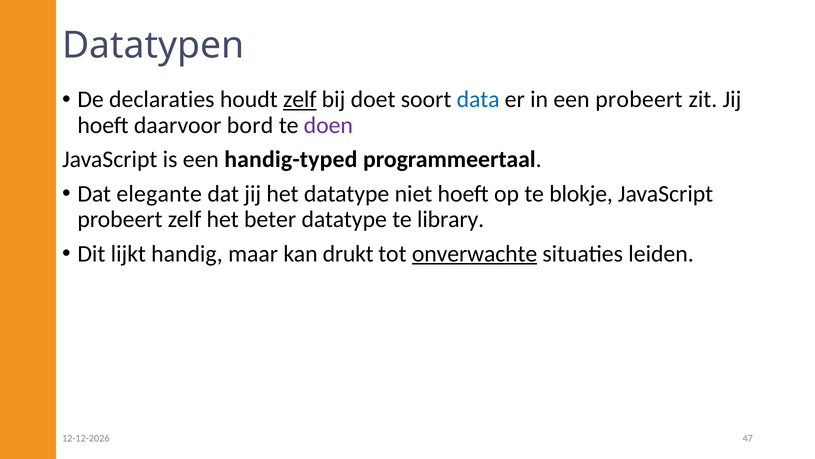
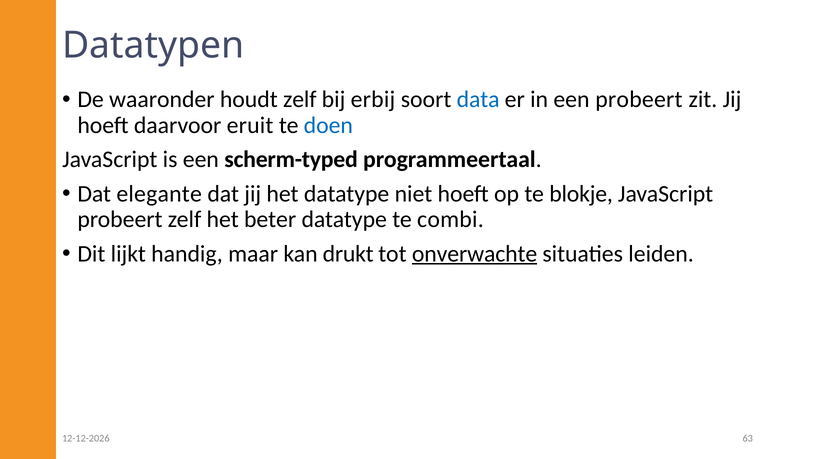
declaraties: declaraties -> waaronder (162, 100)
zelf underline: present -> none (300, 100)
doet: doet -> erbij (373, 100)
bord: bord -> eruit (250, 125)
doen colour: purple -> blue (328, 125)
handig-typed: handig-typed -> scherm-typed (291, 159)
library: library -> combi (450, 219)
47: 47 -> 63 (748, 438)
